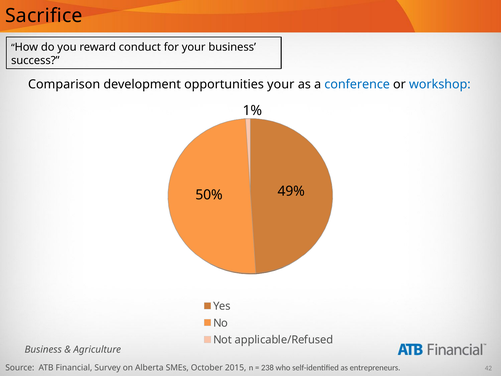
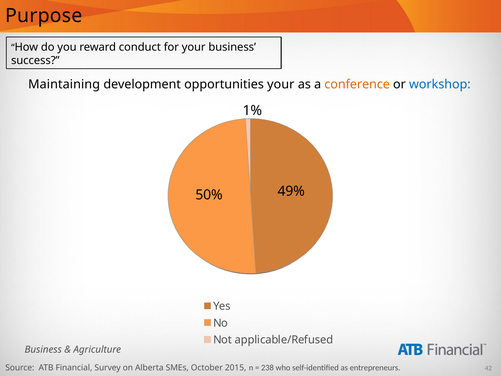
Sacrifice: Sacrifice -> Purpose (44, 16)
Comparison: Comparison -> Maintaining (64, 84)
conference colour: blue -> orange (357, 84)
